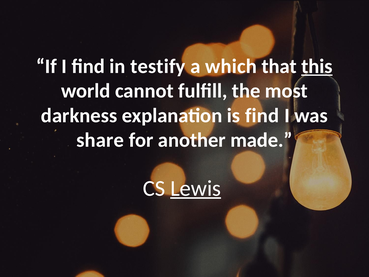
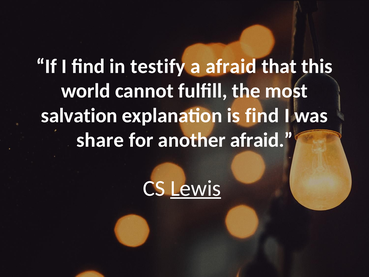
a which: which -> afraid (231, 66)
this underline: present -> none (317, 66)
darkness: darkness -> salvation (79, 115)
another made: made -> afraid (262, 140)
